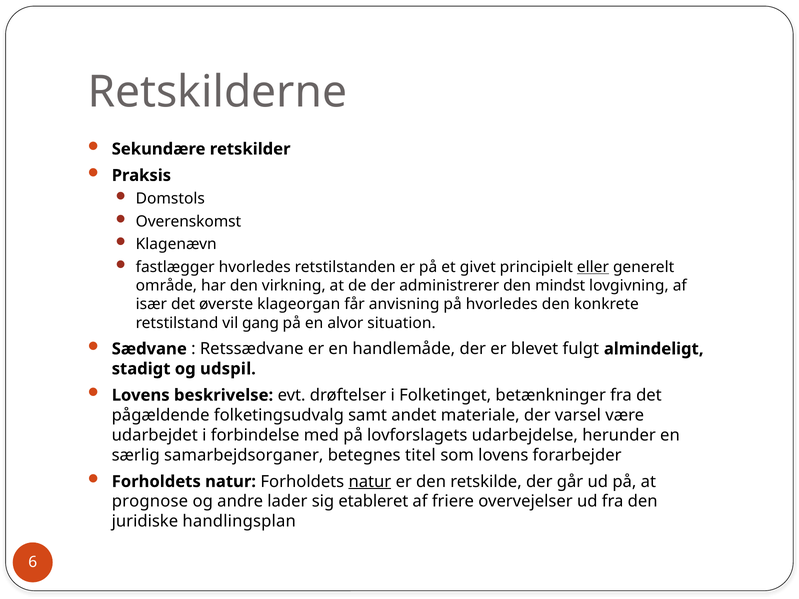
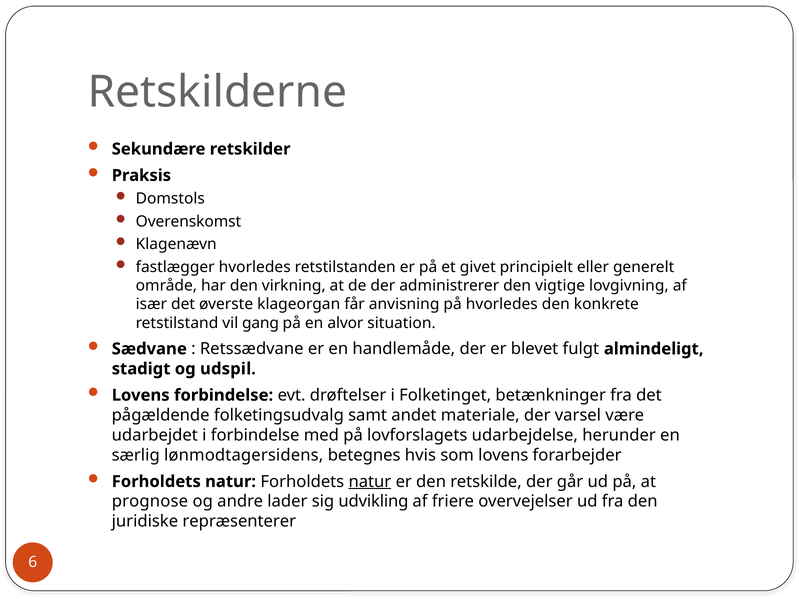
eller underline: present -> none (593, 267)
mindst: mindst -> vigtige (560, 286)
Lovens beskrivelse: beskrivelse -> forbindelse (224, 395)
samarbejdsorganer: samarbejdsorganer -> lønmodtagersidens (244, 455)
titel: titel -> hvis (420, 455)
etableret: etableret -> udvikling (373, 502)
handlingsplan: handlingsplan -> repræsenterer (239, 522)
